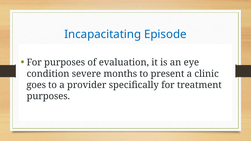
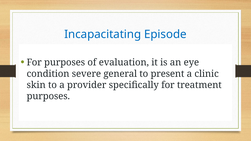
months: months -> general (120, 74)
goes: goes -> skin (36, 85)
